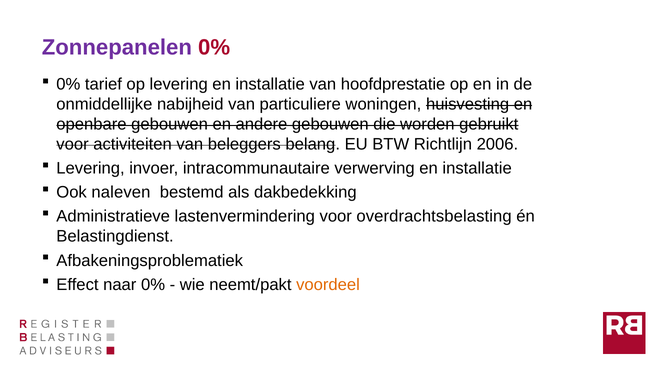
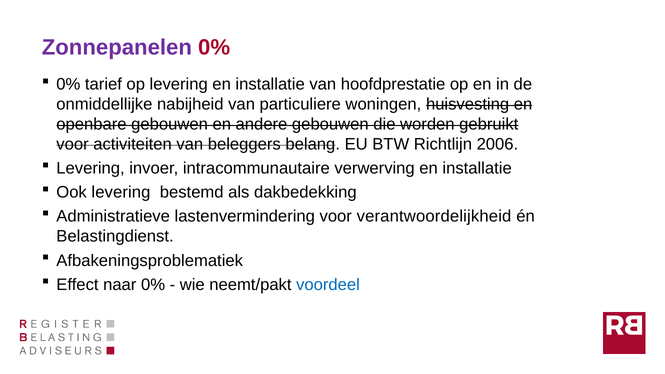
Ook naleven: naleven -> levering (121, 192)
overdrachtsbelasting: overdrachtsbelasting -> verantwoordelijkheid (434, 216)
voordeel colour: orange -> blue (328, 285)
